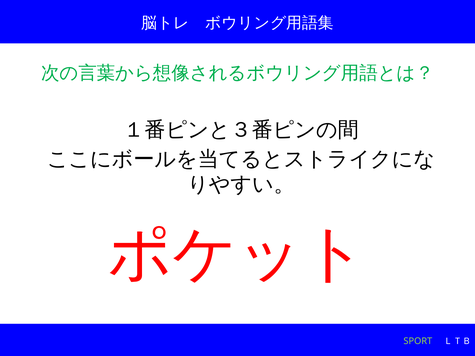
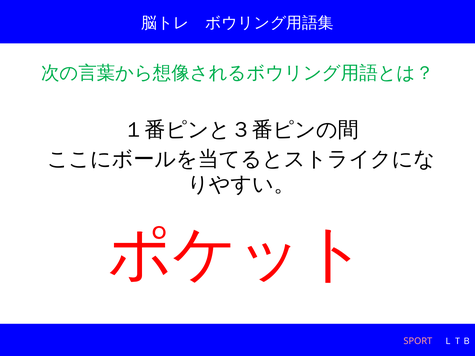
SPORT colour: light green -> pink (418, 341)
